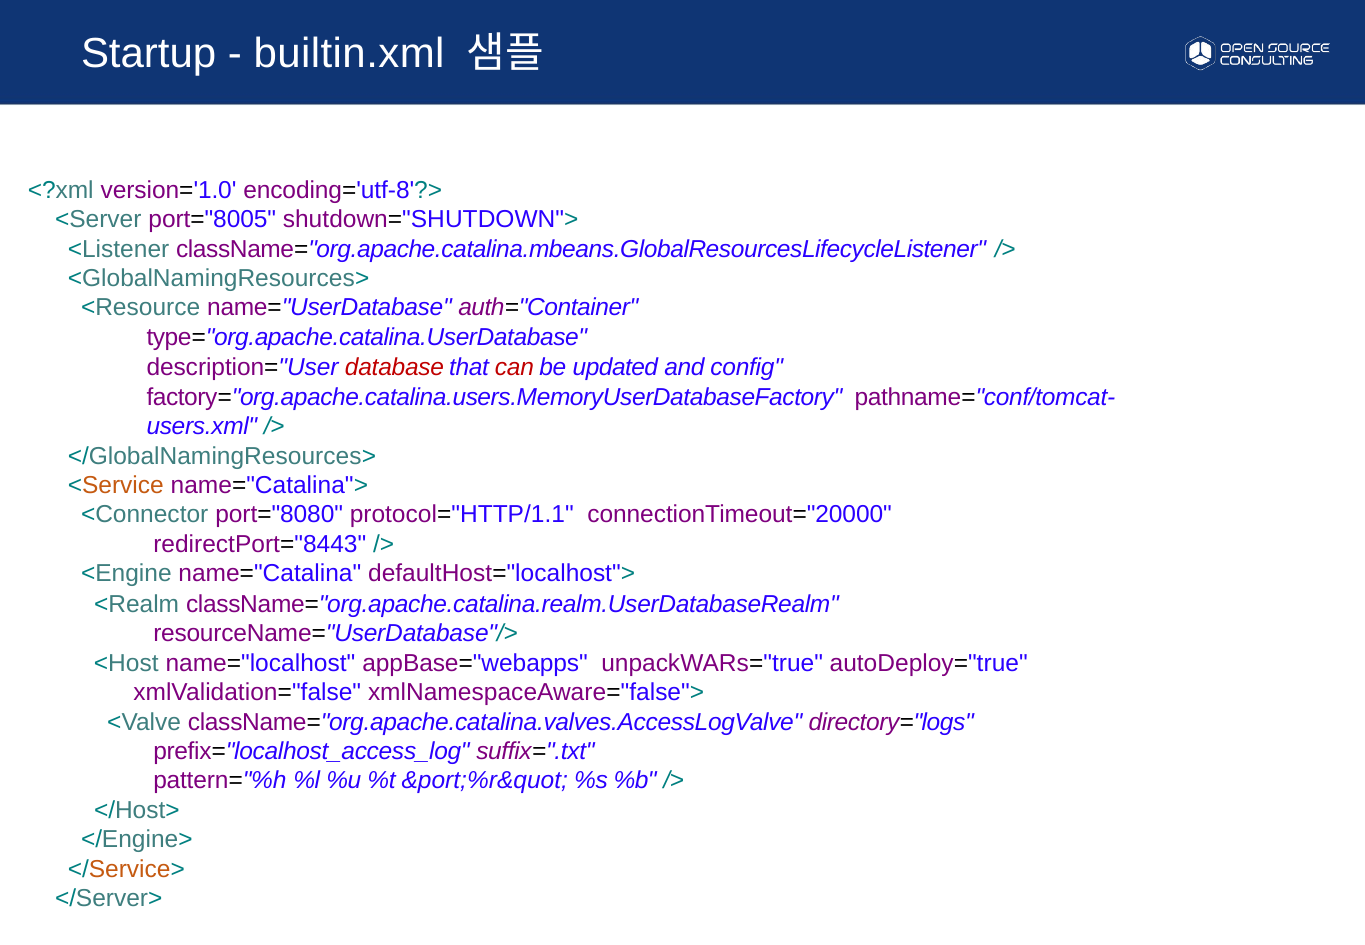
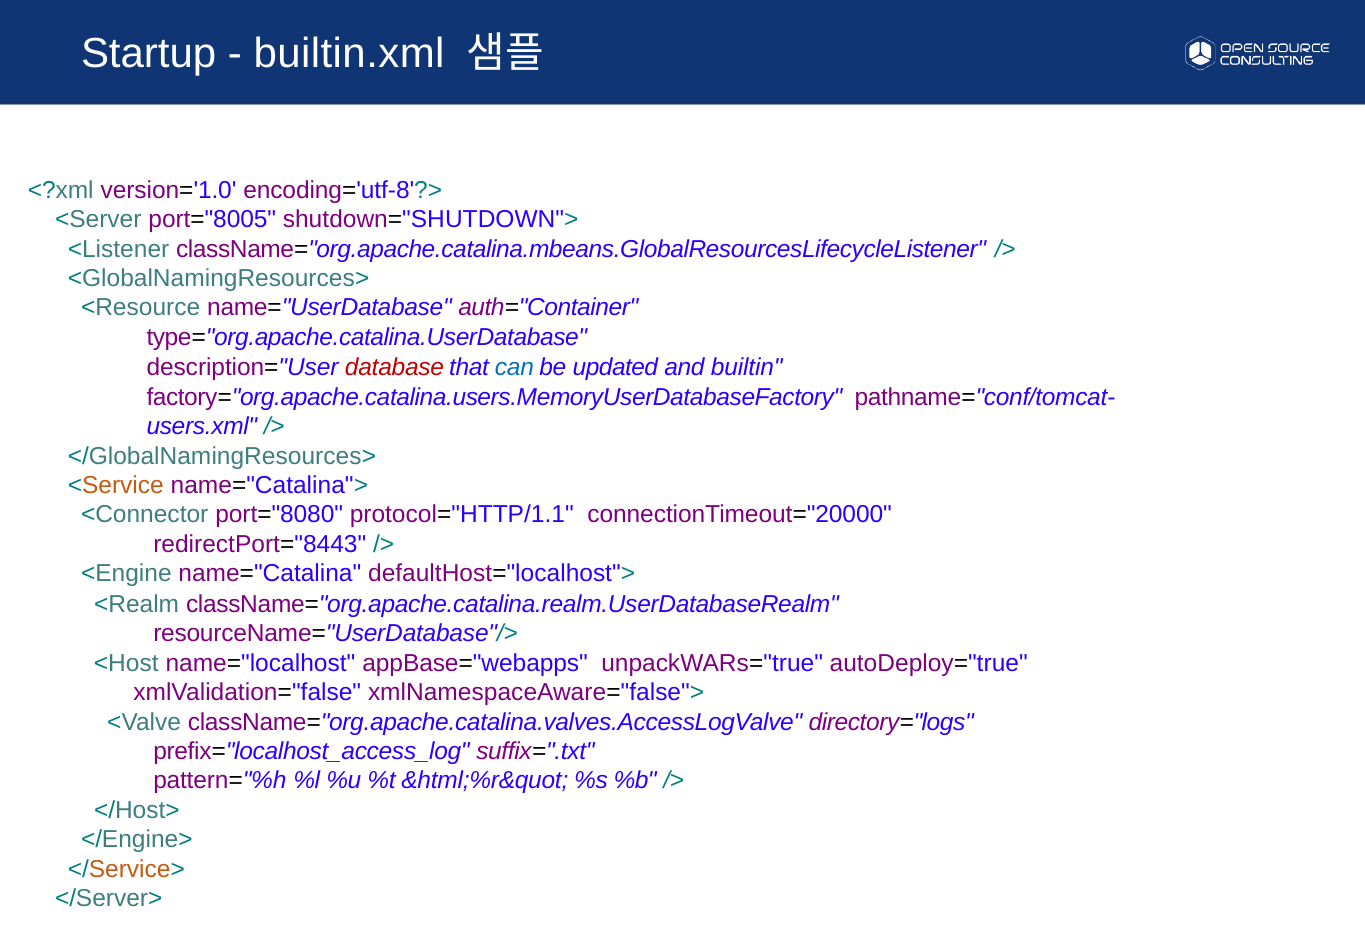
can colour: red -> blue (514, 368)
config: config -> builtin (747, 368)
&port;%r&quot: &port;%r&quot -> &html;%r&quot (485, 781)
